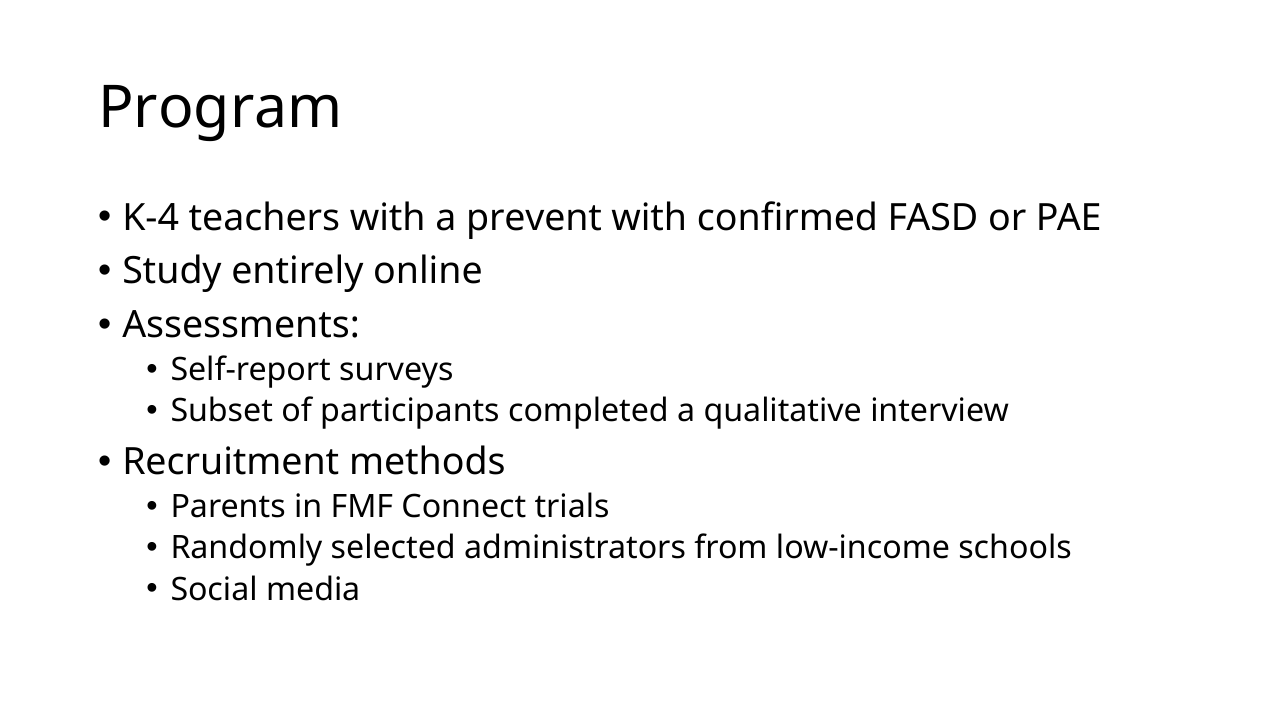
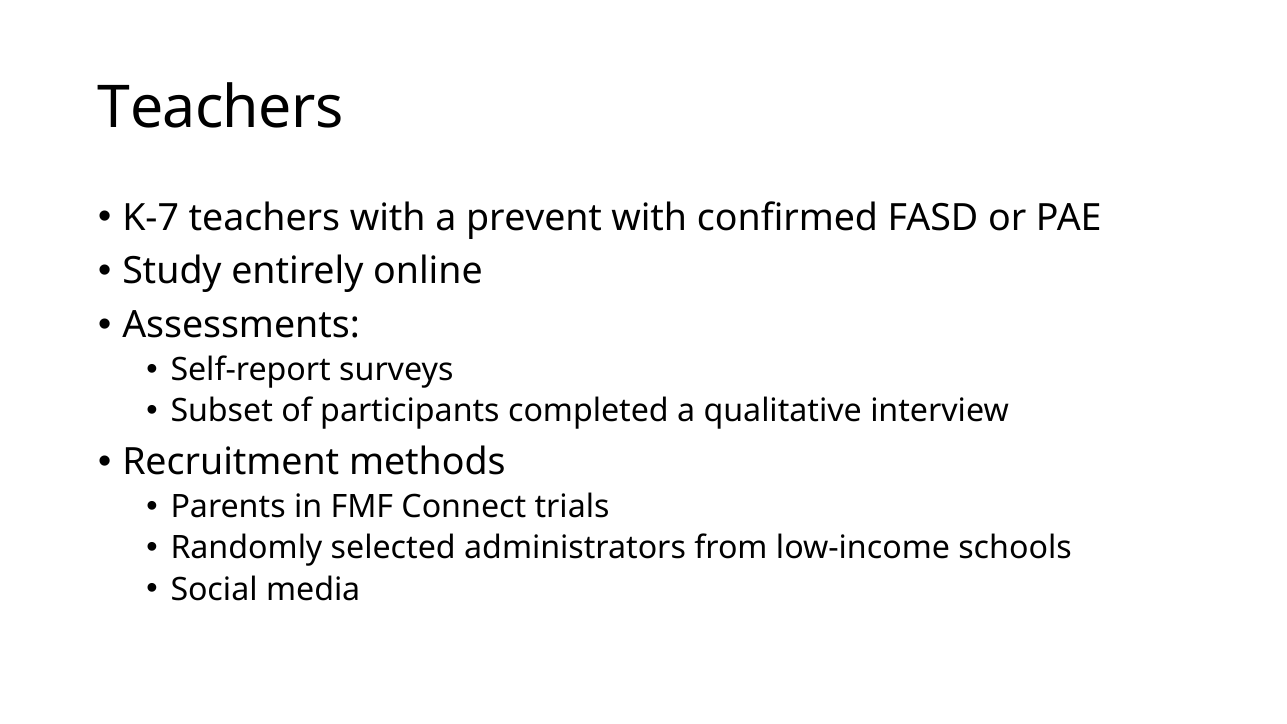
Program: Program -> Teachers (221, 108)
K-4: K-4 -> K-7 (151, 218)
